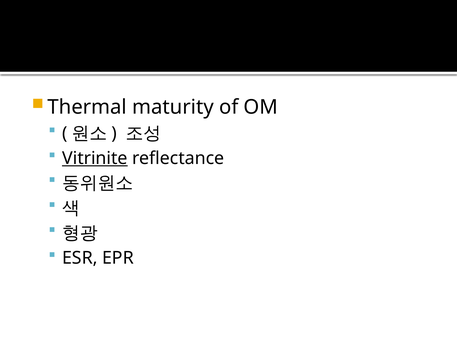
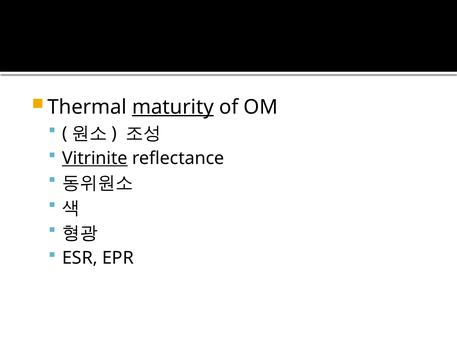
maturity underline: none -> present (173, 107)
